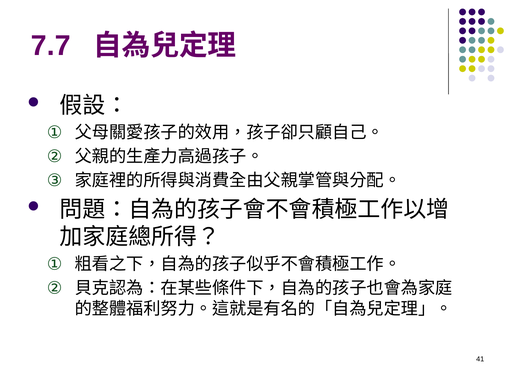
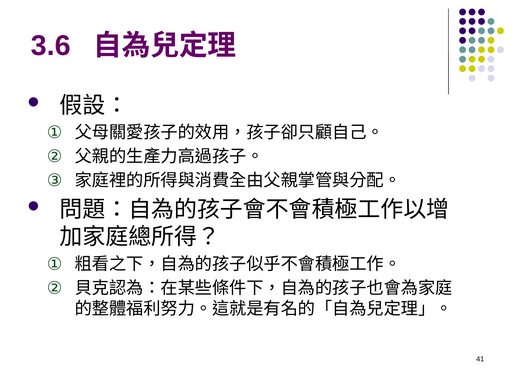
7.7: 7.7 -> 3.6 (51, 46)
